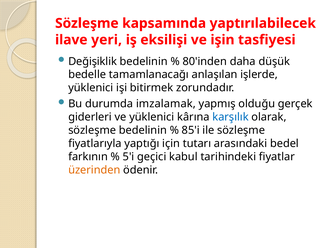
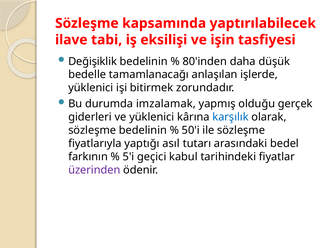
yeri: yeri -> tabi (107, 40)
85'i: 85'i -> 50'i (191, 130)
için: için -> asıl (171, 143)
üzerinden colour: orange -> purple (94, 170)
